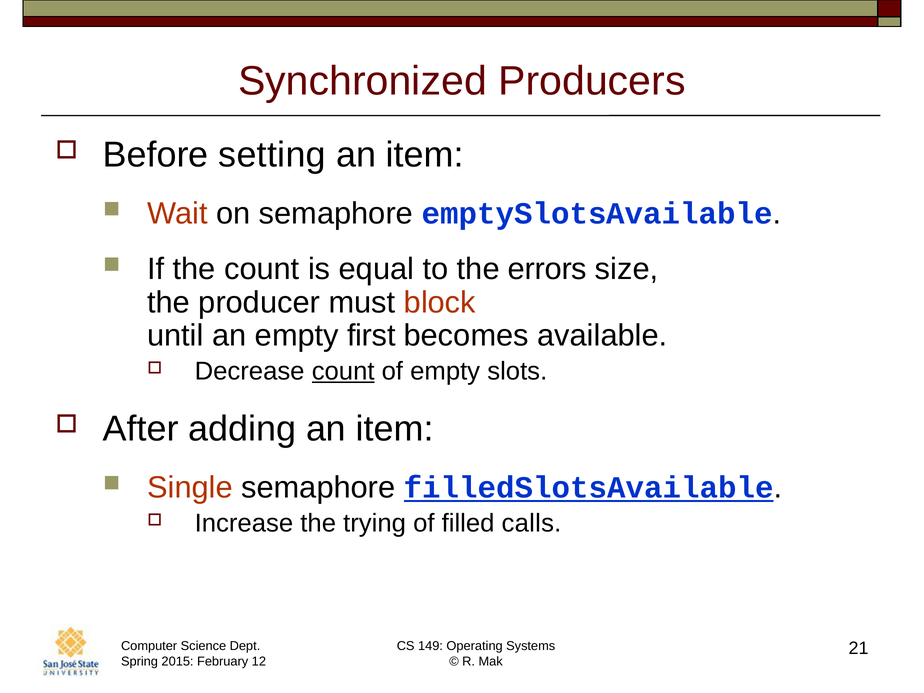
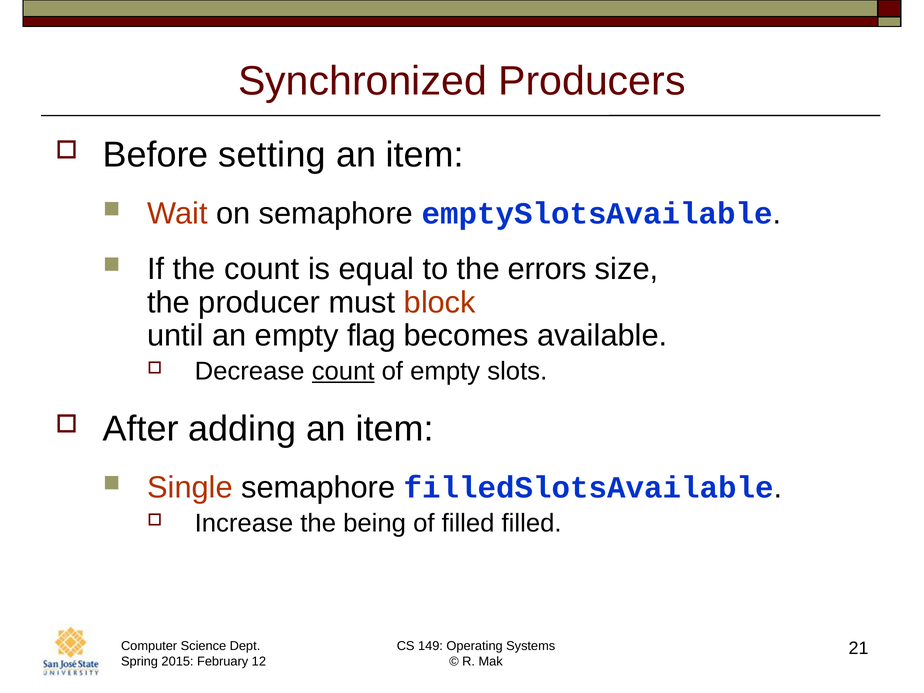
first: first -> flag (371, 336)
filledSlotsAvailable underline: present -> none (589, 488)
trying: trying -> being (375, 523)
filled calls: calls -> filled (532, 523)
